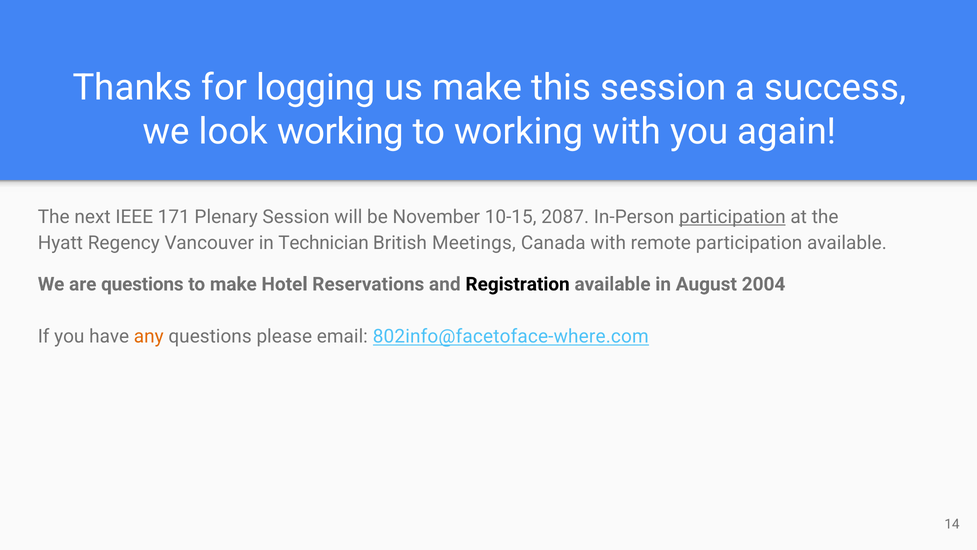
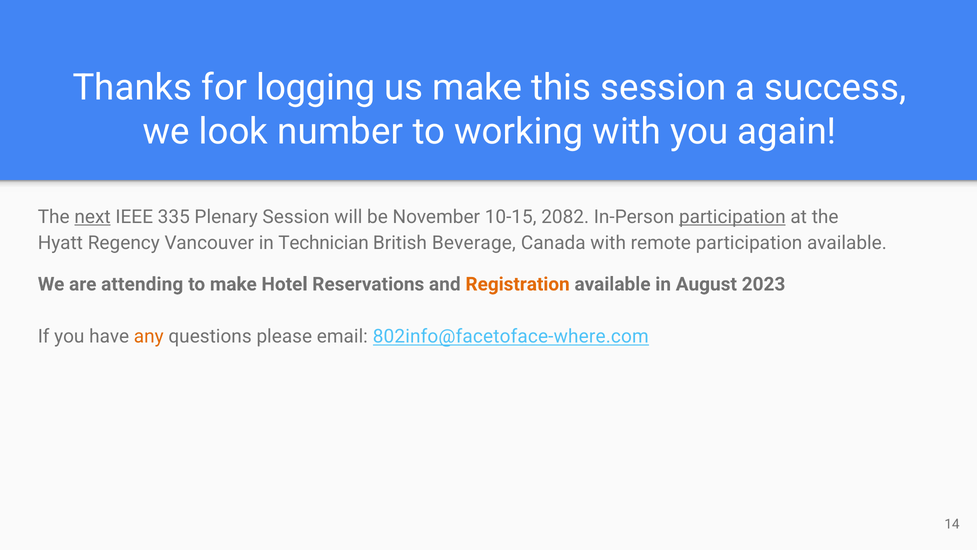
look working: working -> number (340, 132)
next underline: none -> present (93, 217)
171: 171 -> 335 (174, 217)
2087: 2087 -> 2082 (565, 217)
Meetings: Meetings -> Beverage (474, 243)
are questions: questions -> attending (142, 284)
Registration colour: black -> orange (518, 284)
2004: 2004 -> 2023 (764, 284)
